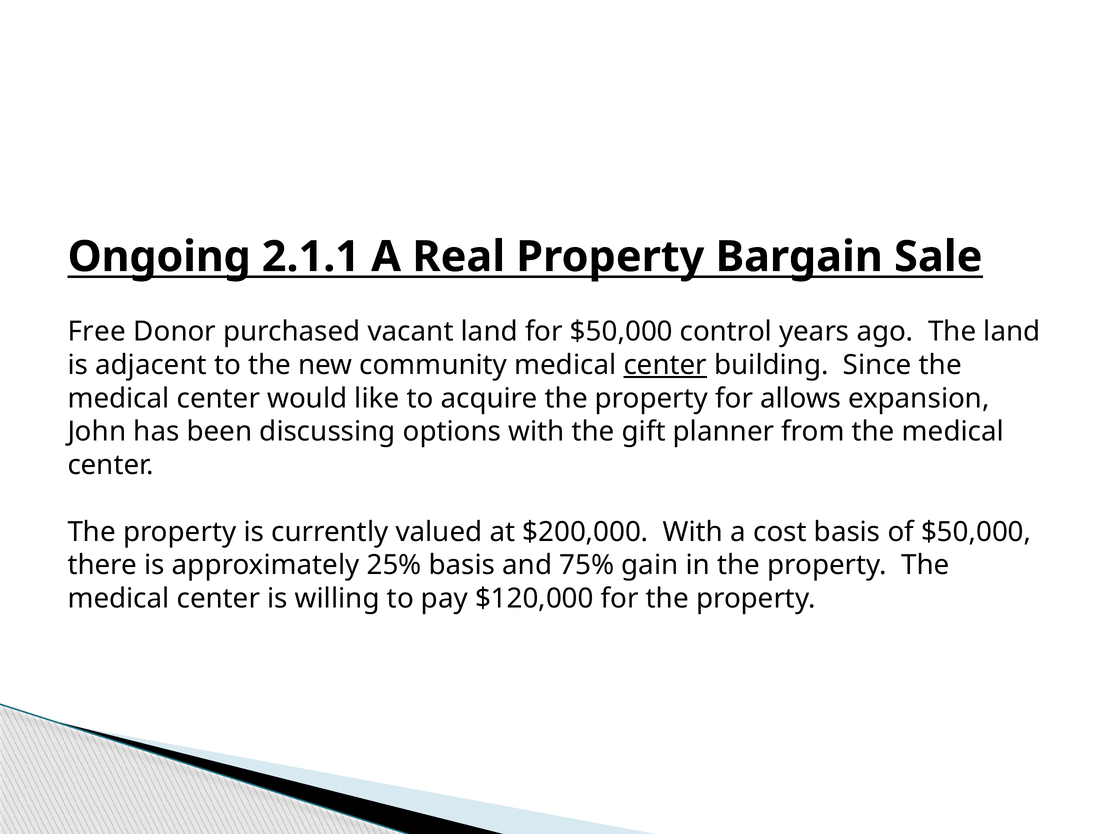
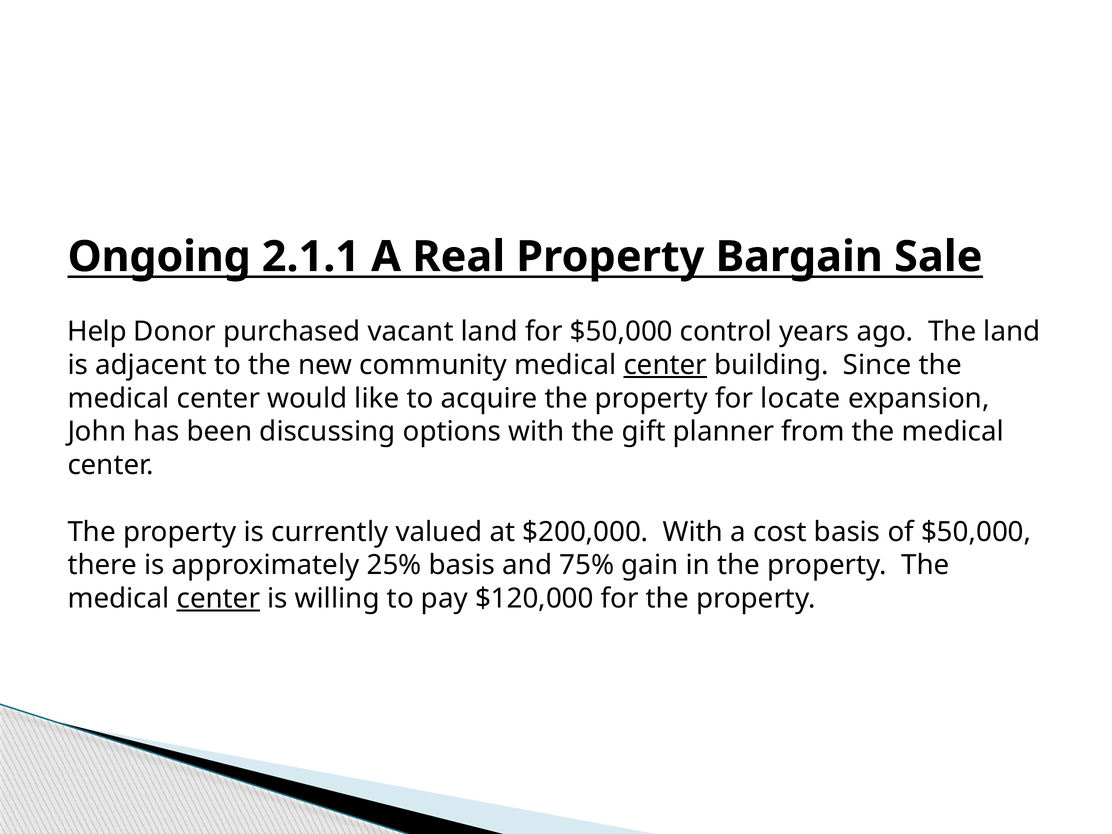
Free: Free -> Help (97, 332)
allows: allows -> locate (800, 398)
center underline: none -> present (218, 599)
